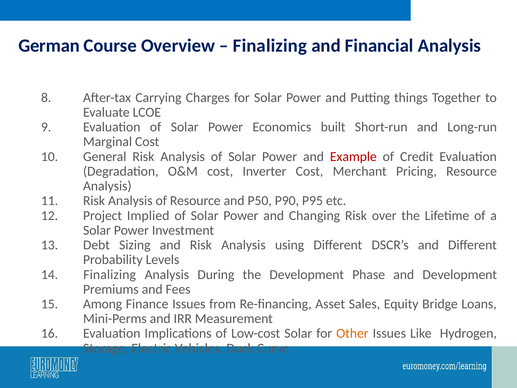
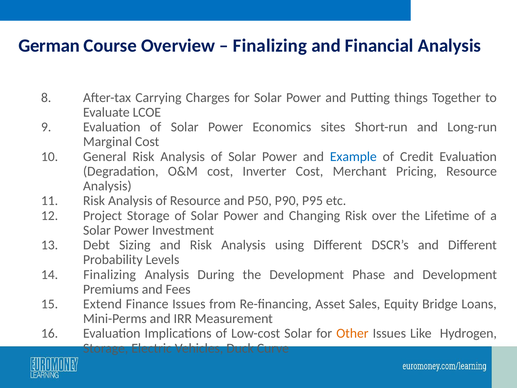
built: built -> sites (333, 127)
Example colour: red -> blue (353, 156)
Project Implied: Implied -> Storage (148, 215)
Among: Among -> Extend (102, 304)
